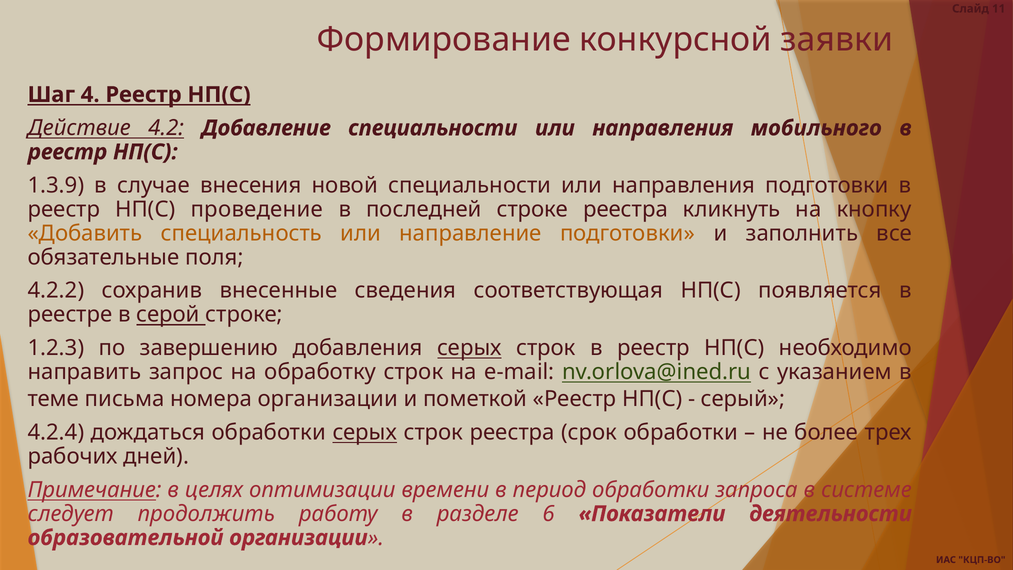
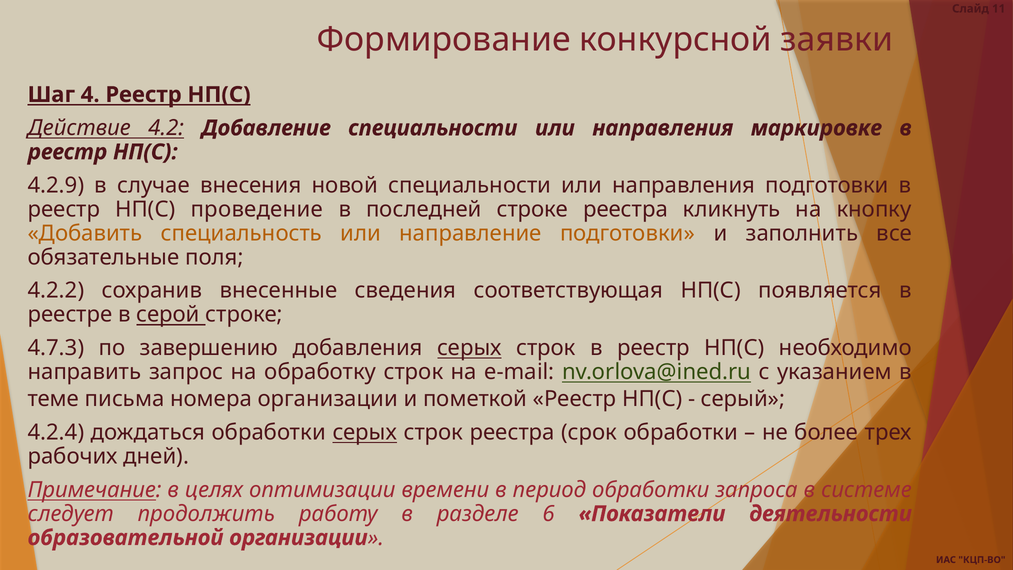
мобильного: мобильного -> маркировке (816, 128)
1.3.9: 1.3.9 -> 4.2.9 (56, 185)
1.2.3: 1.2.3 -> 4.7.3 (56, 348)
